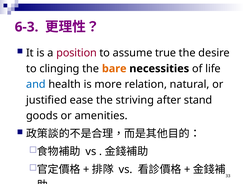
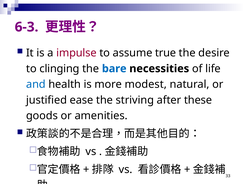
position: position -> impulse (76, 53)
bare colour: orange -> blue (114, 69)
relation: relation -> modest (146, 84)
stand: stand -> these (198, 100)
